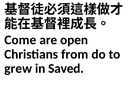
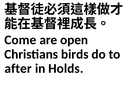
from: from -> birds (75, 54)
grew: grew -> after (18, 68)
Saved: Saved -> Holds (66, 68)
